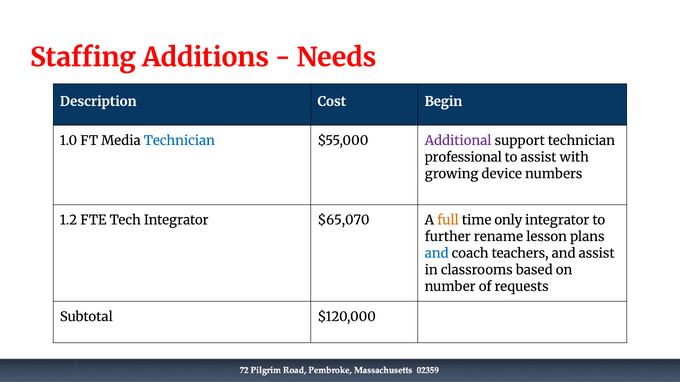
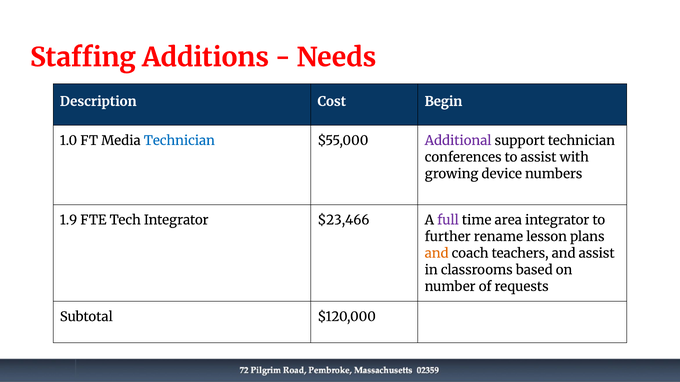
professional: professional -> conferences (463, 157)
1.2: 1.2 -> 1.9 (68, 220)
$65,070: $65,070 -> $23,466 (343, 220)
full colour: orange -> purple (448, 220)
only: only -> area (508, 220)
and colour: blue -> orange (437, 254)
